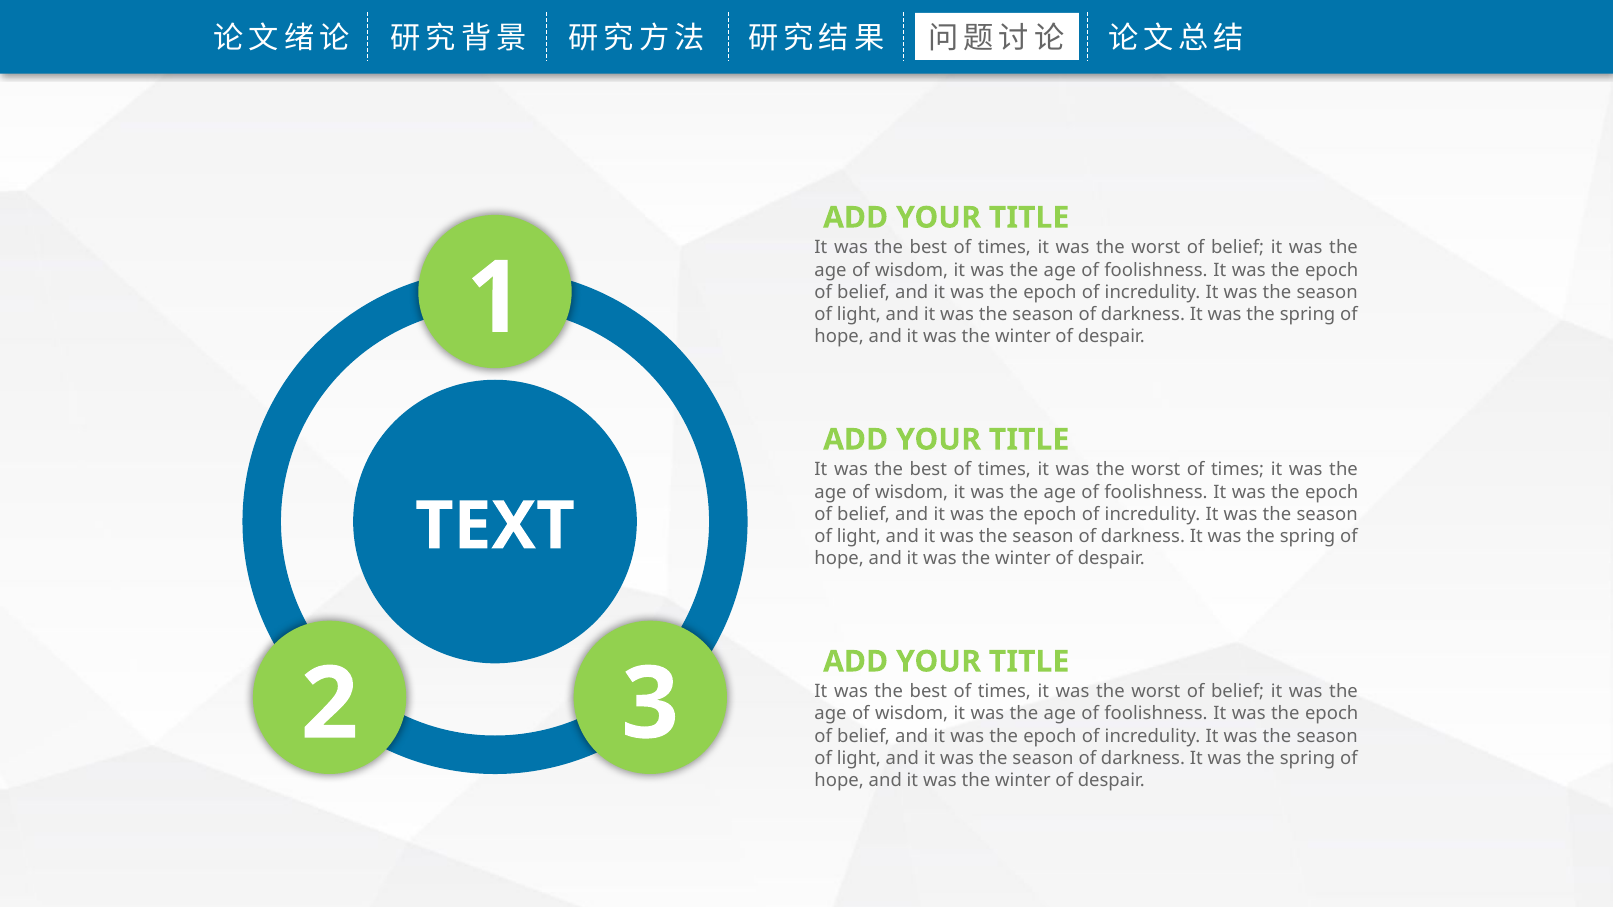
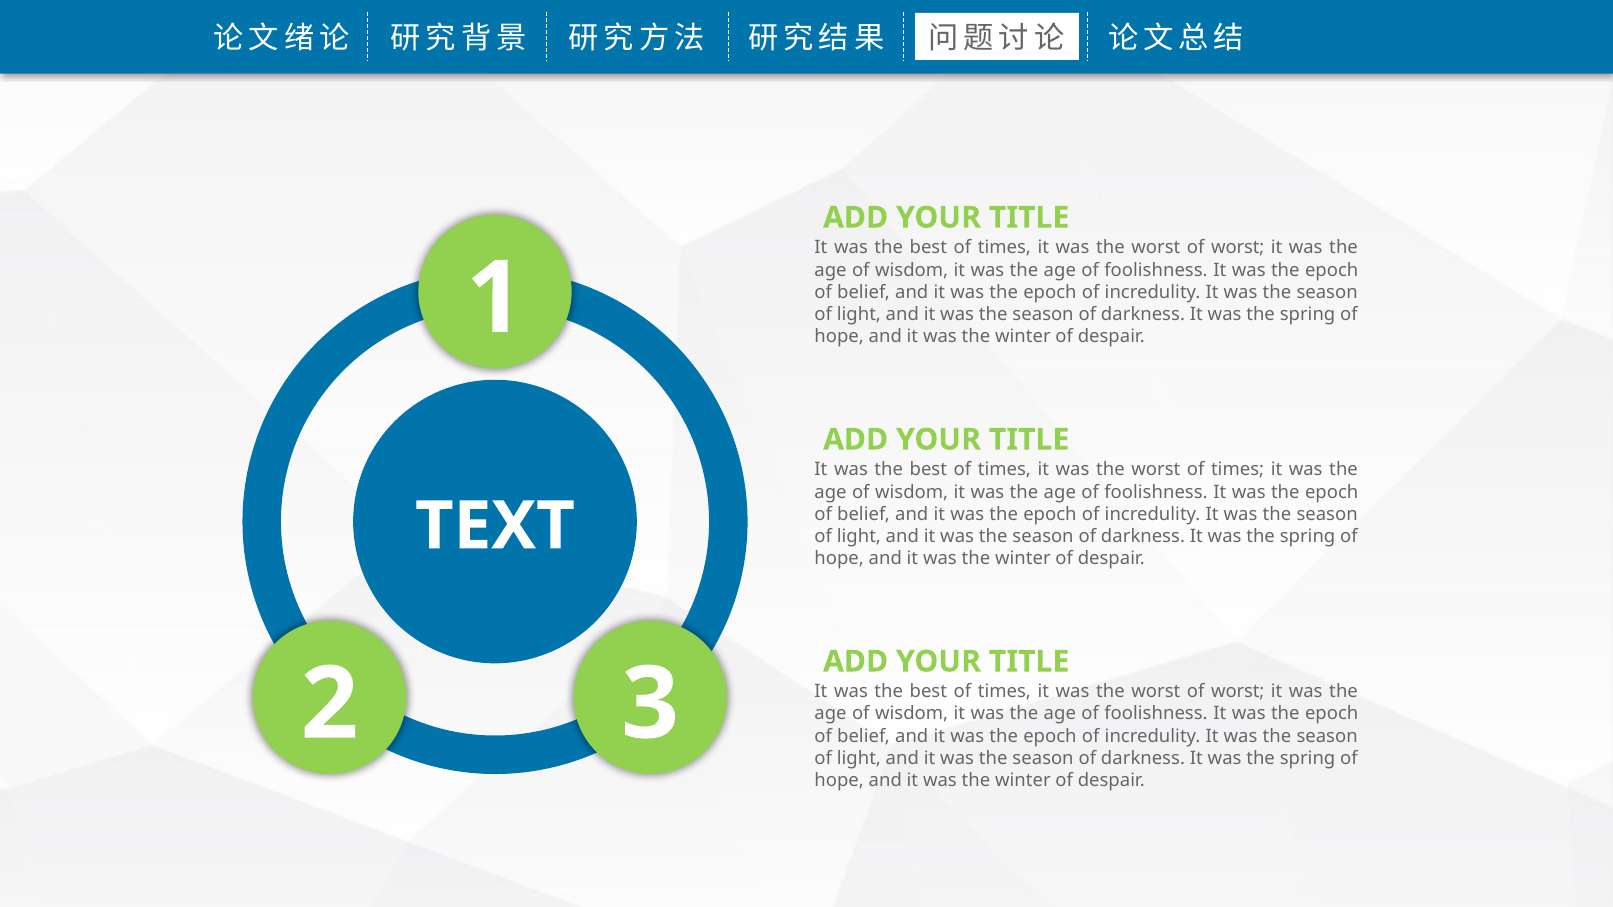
belief: belief -> worst (1238, 248)
belief: belief -> worst (1238, 692)
